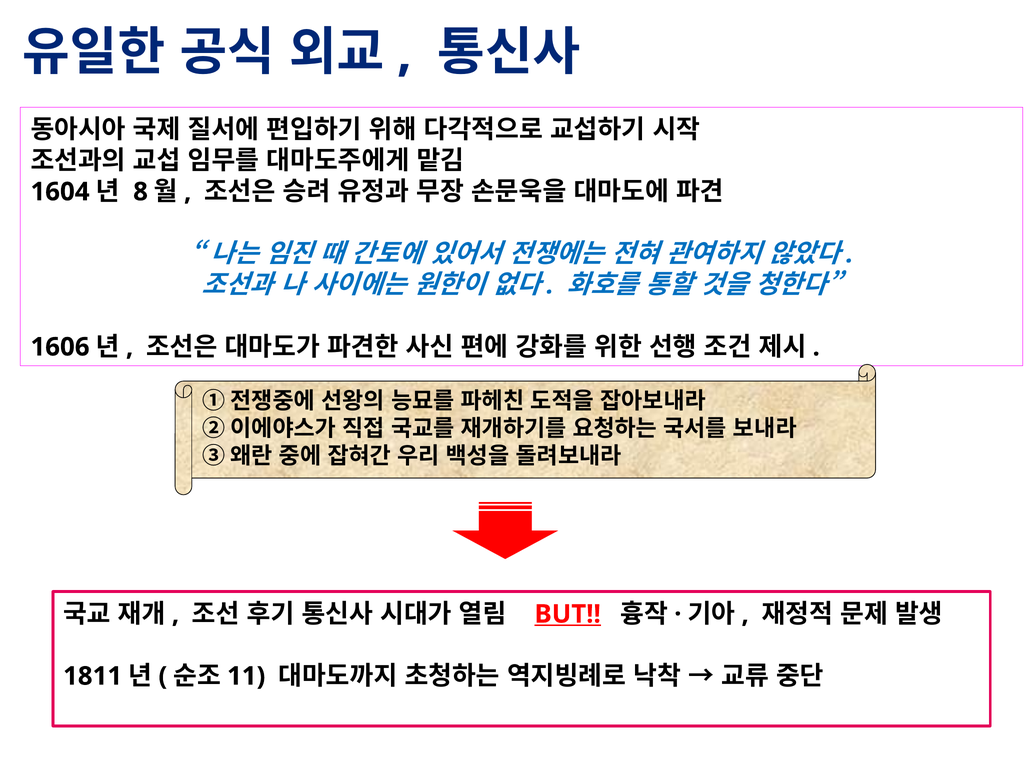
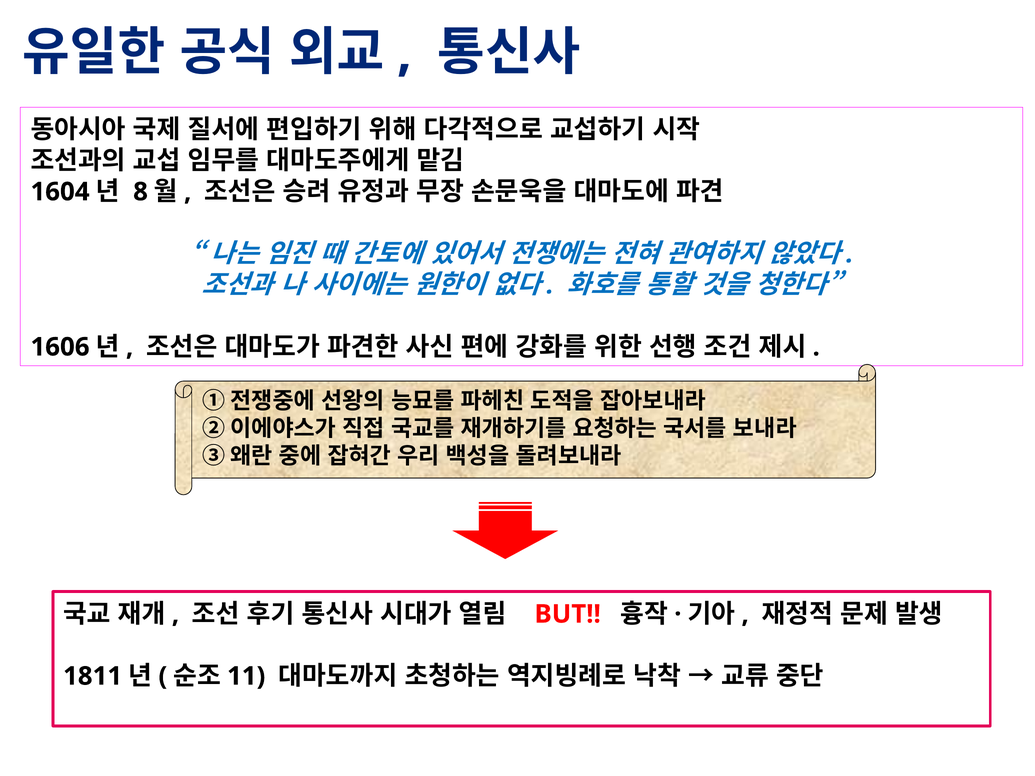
BUT underline: present -> none (568, 614)
